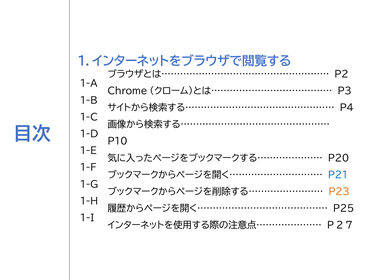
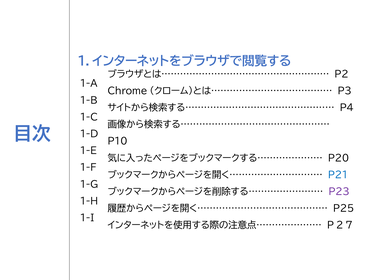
P23 colour: orange -> purple (339, 192)
